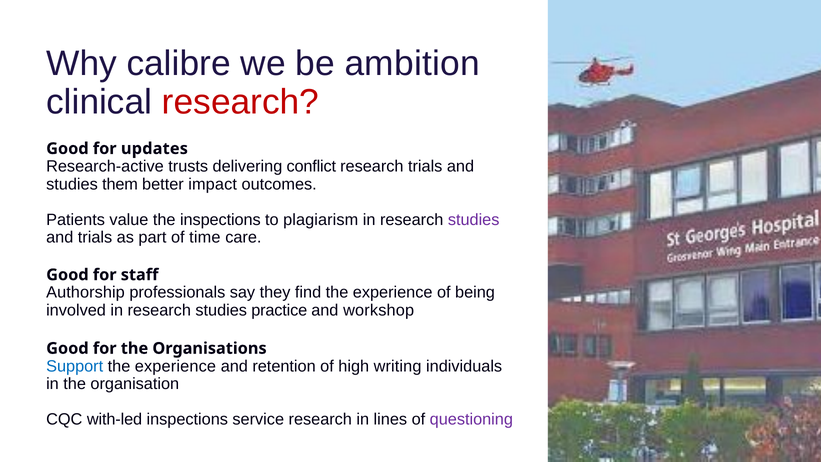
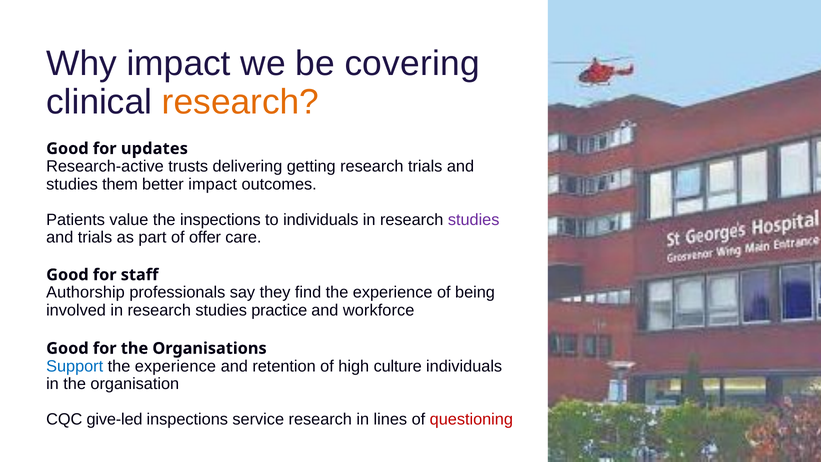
Why calibre: calibre -> impact (179, 63)
ambition: ambition -> covering (412, 63)
research colour: red -> orange (240, 102)
conflict: conflict -> getting (311, 166)
to plagiarism: plagiarism -> individuals (321, 220)
time: time -> offer (205, 237)
workshop: workshop -> workforce (379, 310)
writing: writing -> culture (398, 366)
with-led: with-led -> give-led (115, 419)
questioning colour: purple -> red (471, 419)
